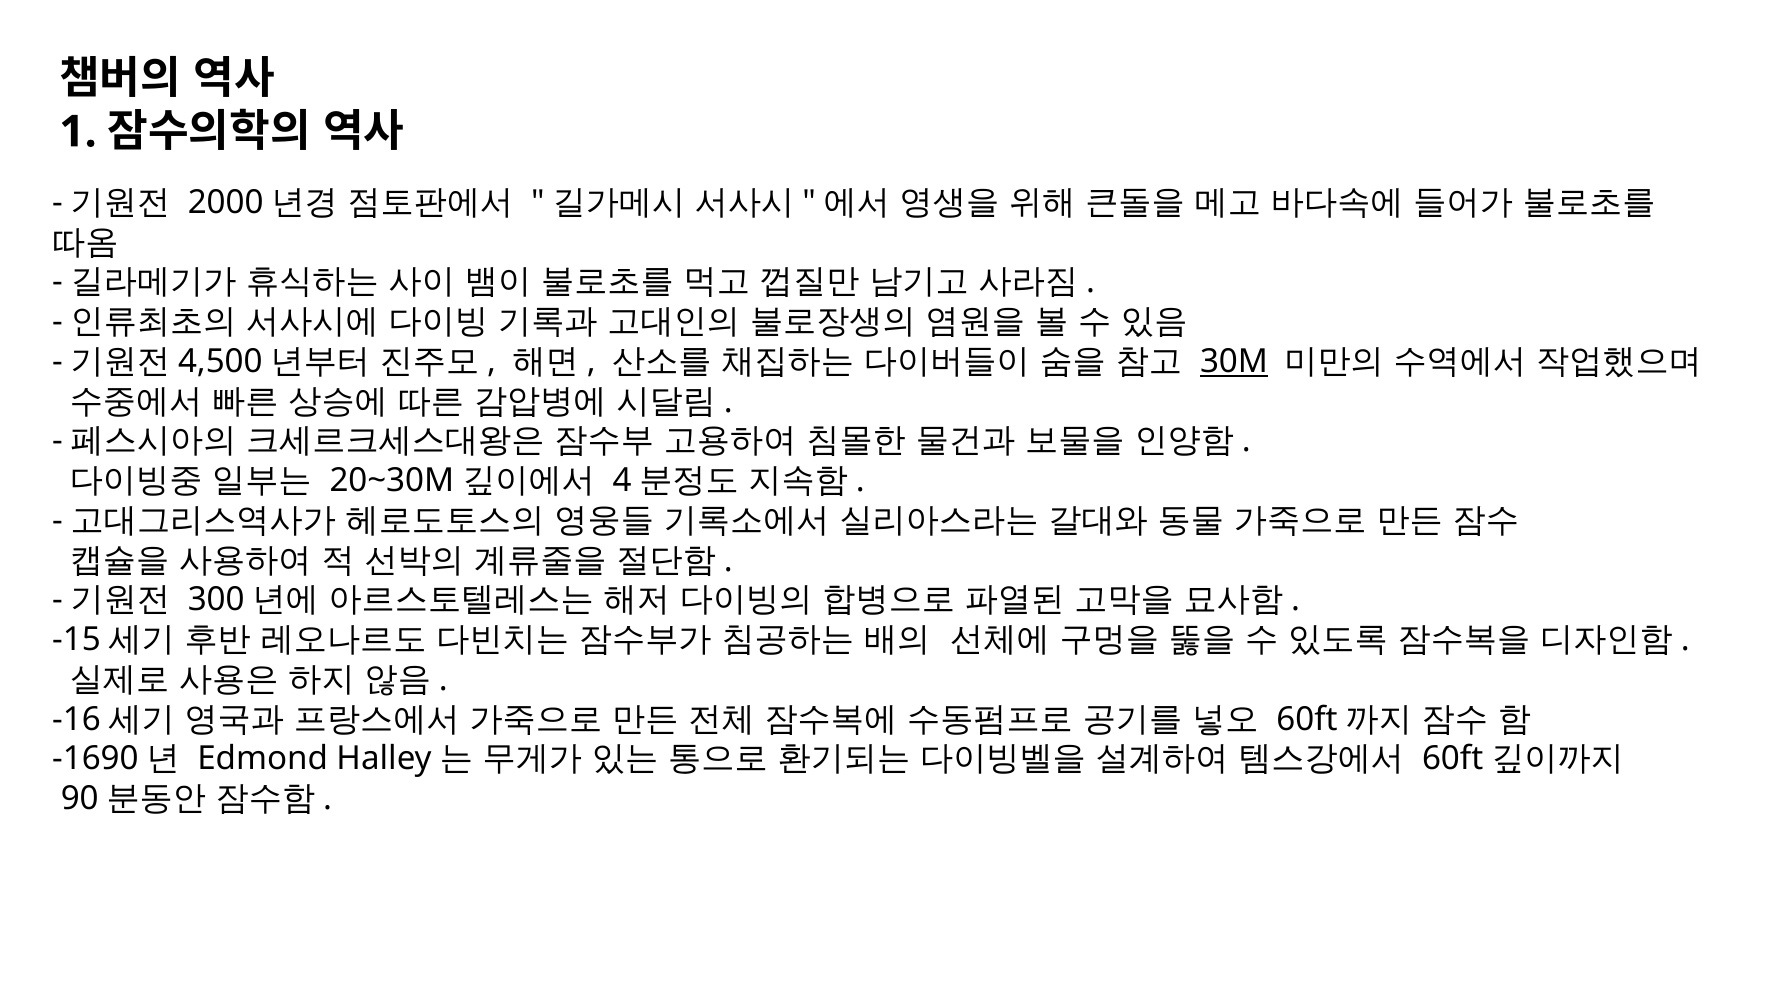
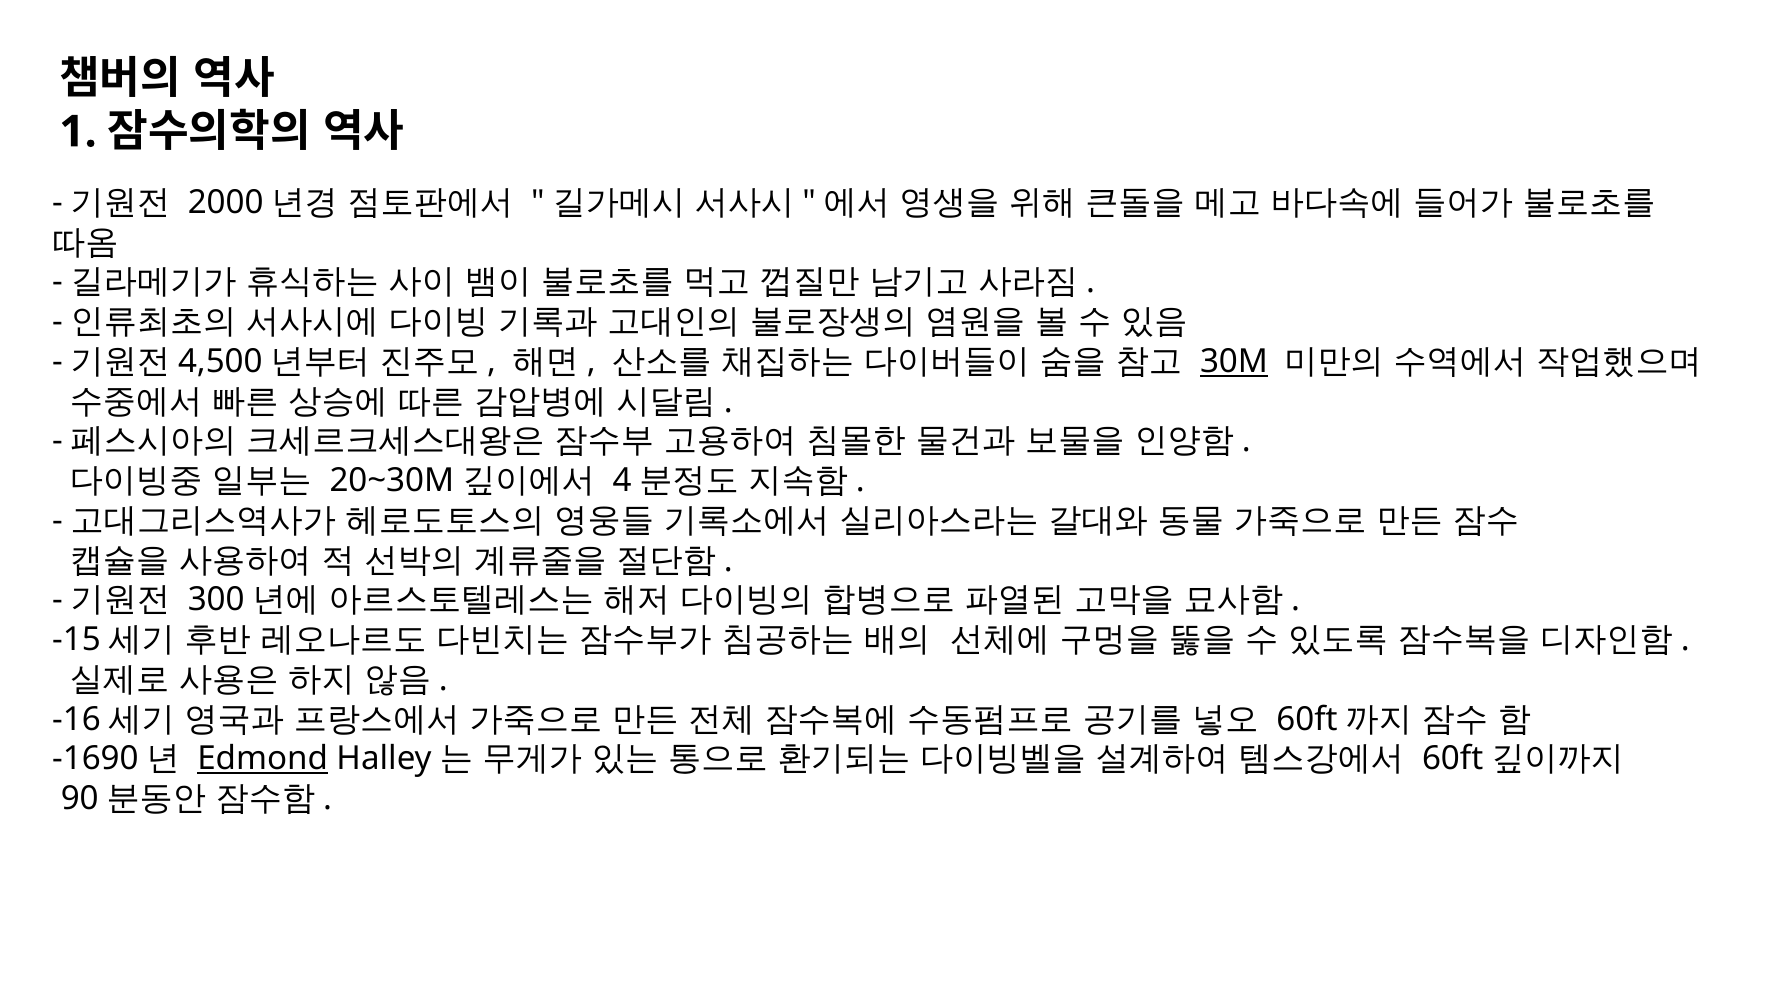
Edmond underline: none -> present (263, 759)
